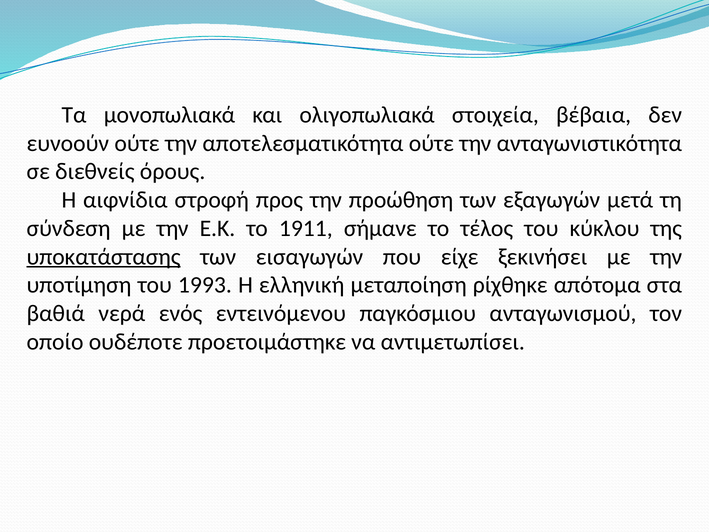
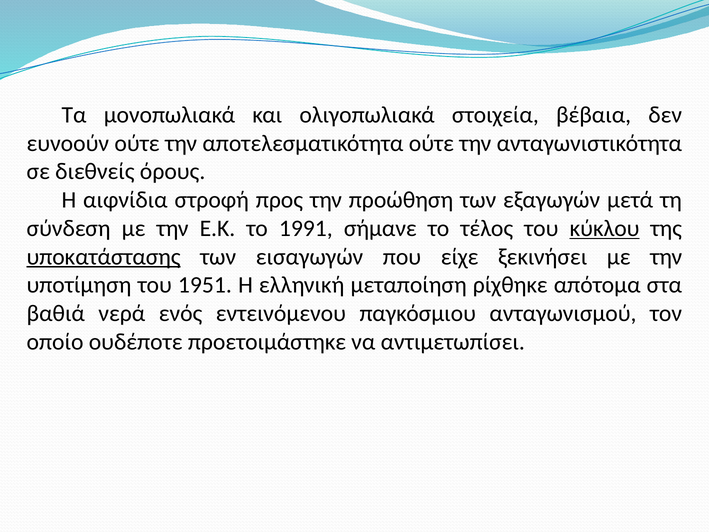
1911: 1911 -> 1991 (306, 228)
κύκλου underline: none -> present (605, 228)
1993: 1993 -> 1951 (205, 285)
